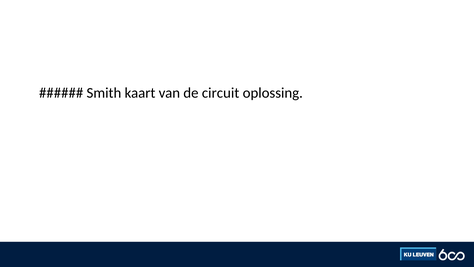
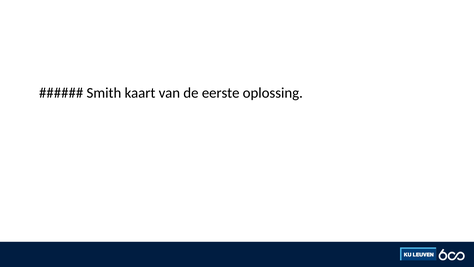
circuit: circuit -> eerste (221, 93)
